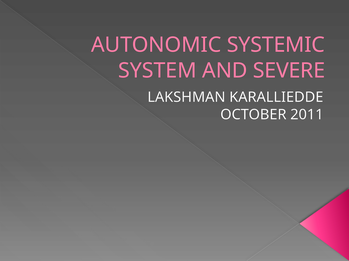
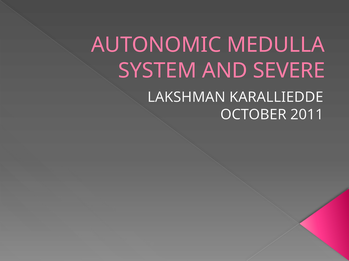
SYSTEMIC: SYSTEMIC -> MEDULLA (276, 45)
